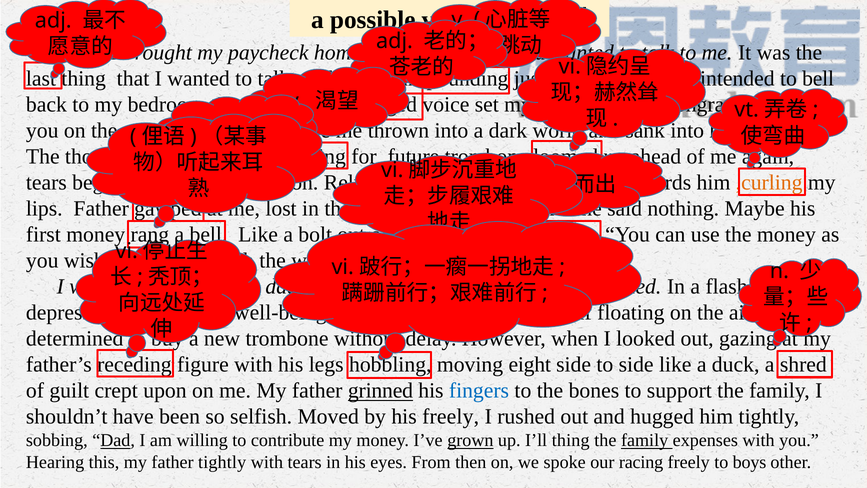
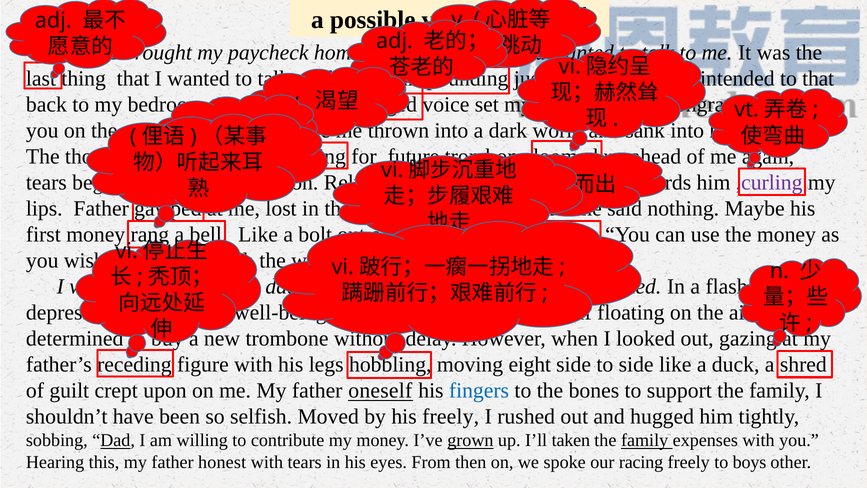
to bell: bell -> that (818, 78)
,curling colour: orange -> purple (769, 182)
father grinned: grinned -> oneself (380, 391)
I’ll thing: thing -> taken (571, 440)
father tightly: tightly -> honest (222, 462)
